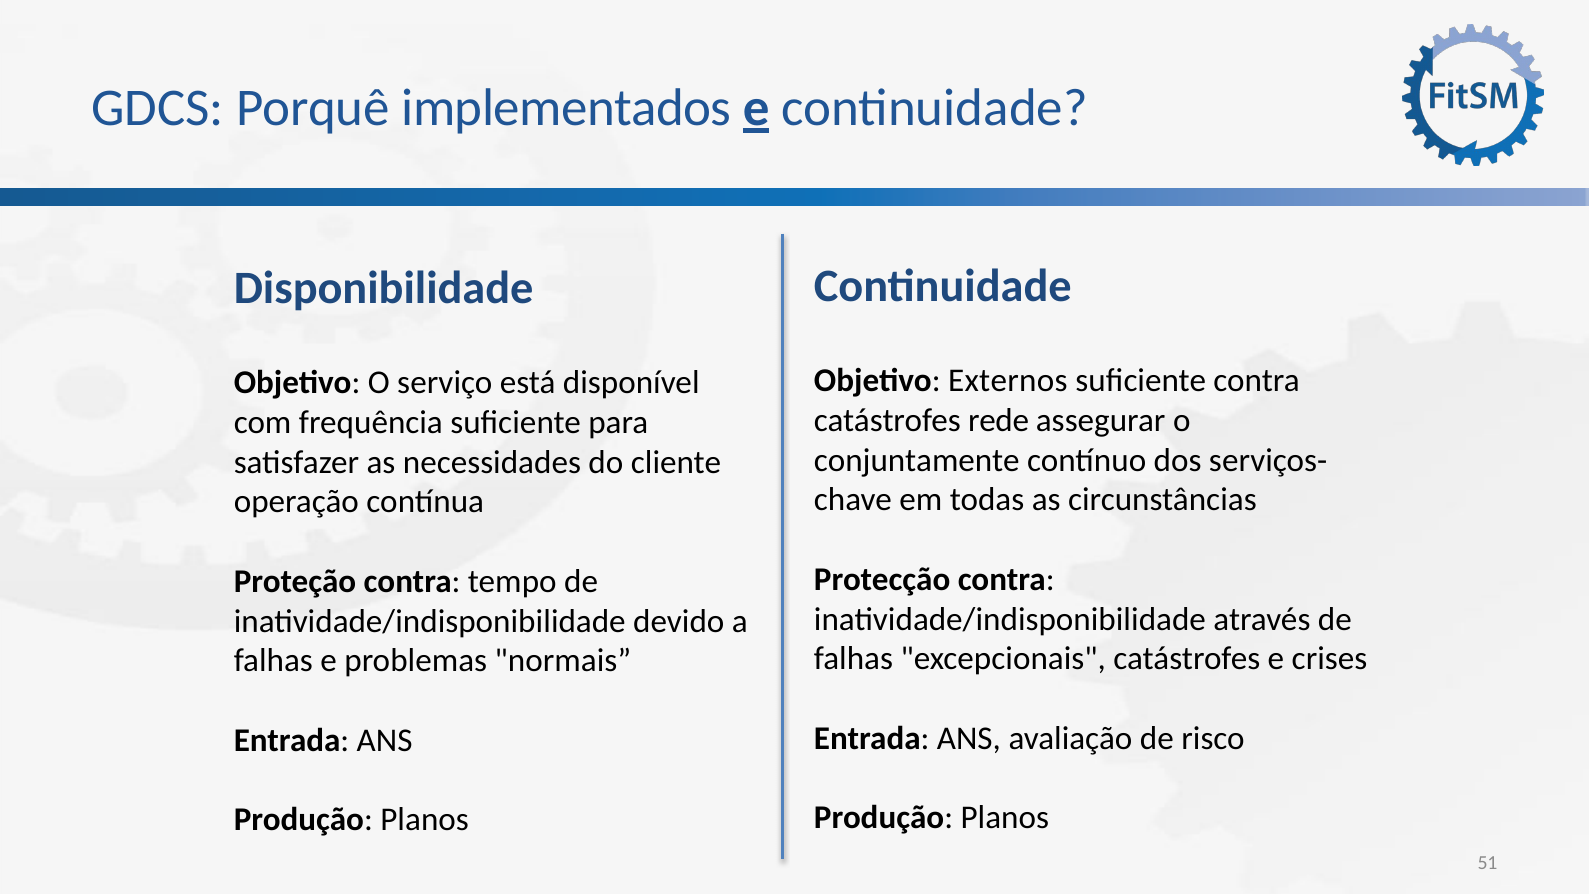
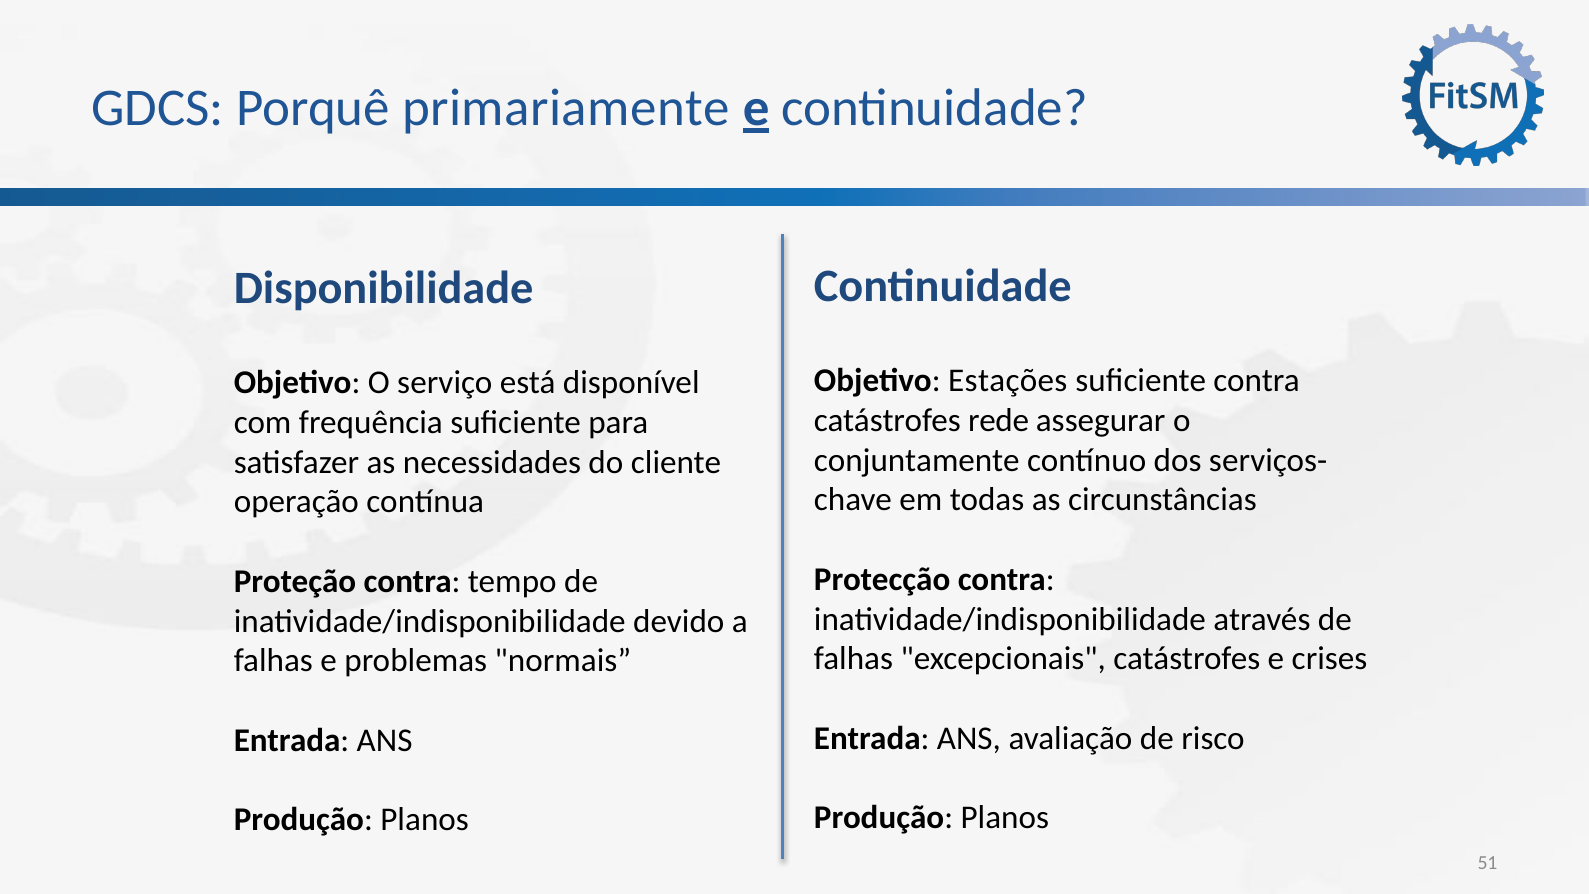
implementados: implementados -> primariamente (566, 108)
Externos: Externos -> Estações (1008, 381)
